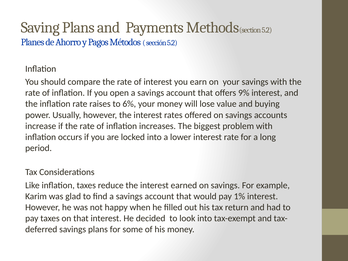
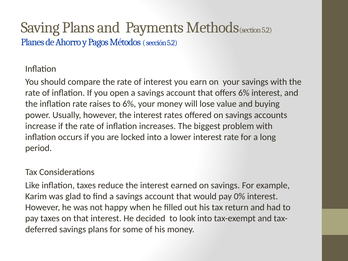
offers 9%: 9% -> 6% (244, 93)
1%: 1% -> 0% (239, 196)
